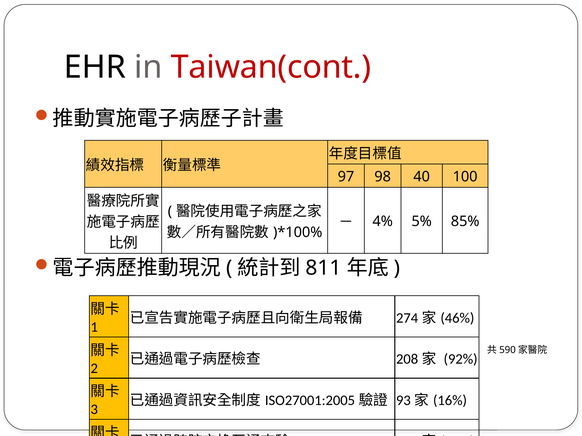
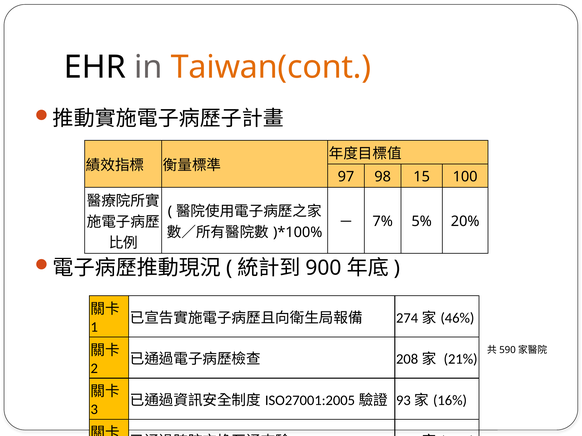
Taiwan(cont colour: red -> orange (271, 67)
40: 40 -> 15 (422, 177)
4%: 4% -> 7% (383, 221)
85%: 85% -> 20% (465, 221)
811: 811 -> 900 (324, 268)
92%: 92% -> 21% (461, 360)
